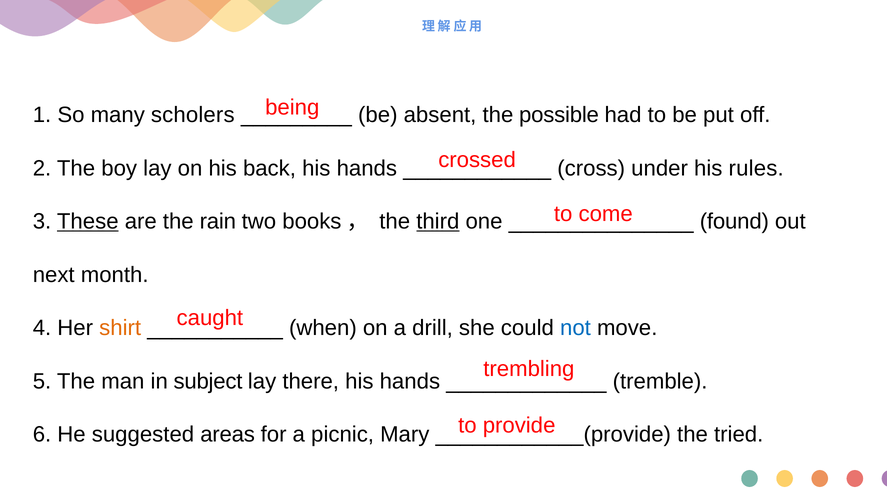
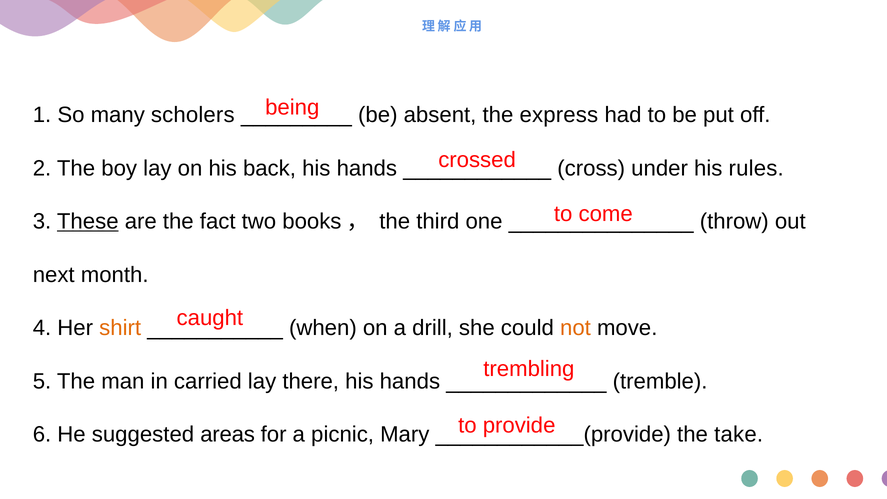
possible: possible -> express (559, 115)
rain: rain -> fact (218, 222)
third underline: present -> none (438, 222)
found: found -> throw (734, 222)
not colour: blue -> orange (575, 328)
subject: subject -> carried (208, 381)
tried: tried -> take (739, 434)
